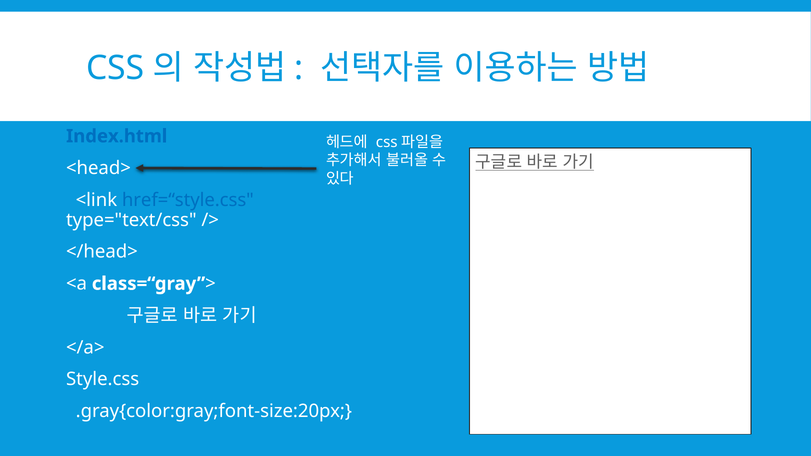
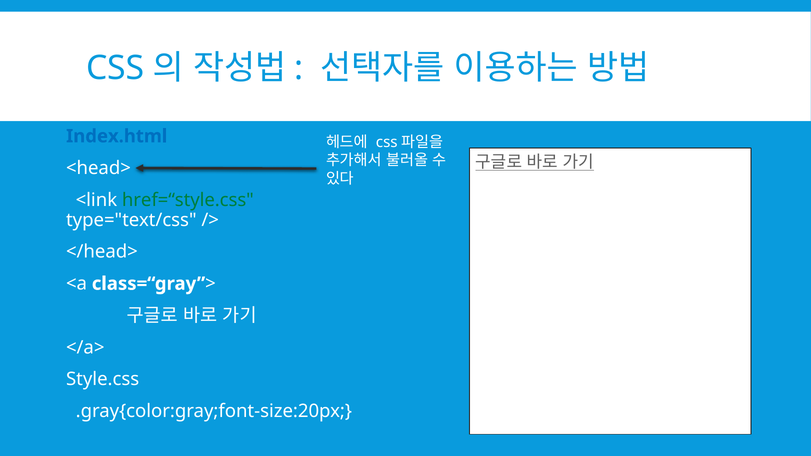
href=“style.css colour: blue -> green (188, 200)
